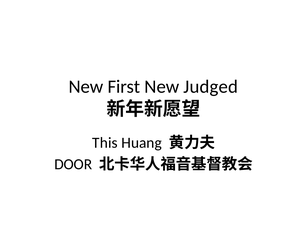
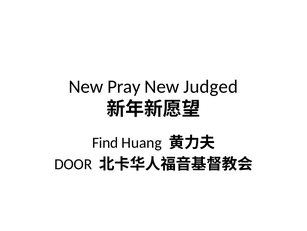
First: First -> Pray (124, 86)
This: This -> Find (105, 142)
